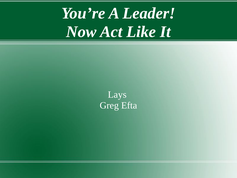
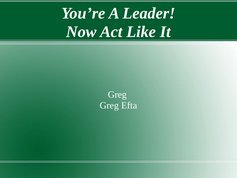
Lays: Lays -> Greg (117, 94)
